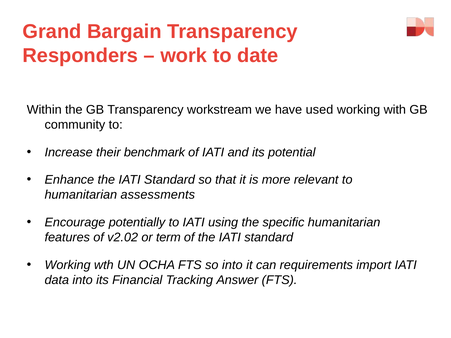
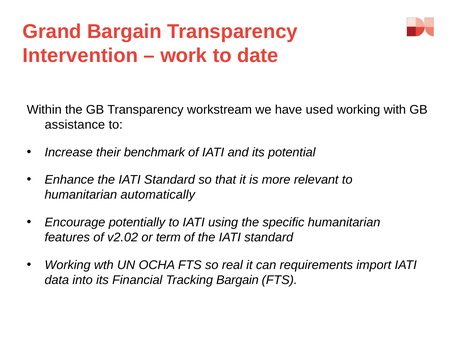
Responders: Responders -> Intervention (80, 55)
community: community -> assistance (75, 125)
assessments: assessments -> automatically (158, 195)
so into: into -> real (232, 265)
Tracking Answer: Answer -> Bargain (237, 280)
